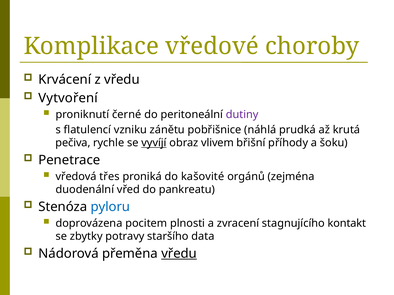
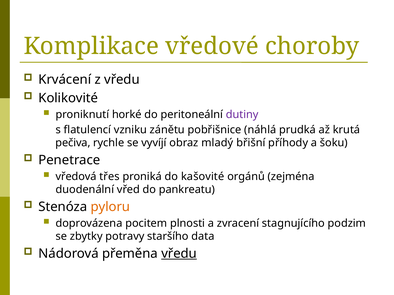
Vytvoření: Vytvoření -> Kolikovité (68, 98)
černé: černé -> horké (127, 115)
vyvíjí underline: present -> none (154, 143)
vlivem: vlivem -> mladý (217, 143)
pyloru colour: blue -> orange (110, 207)
kontakt: kontakt -> podzim (347, 224)
